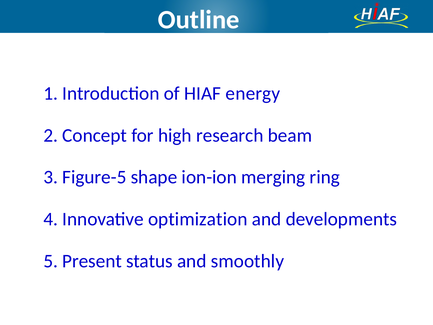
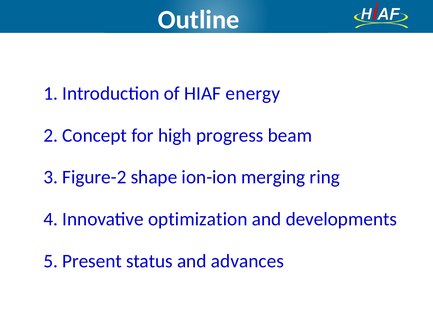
research: research -> progress (230, 135)
Figure-5: Figure-5 -> Figure-2 (94, 177)
smoothly: smoothly -> advances (247, 261)
